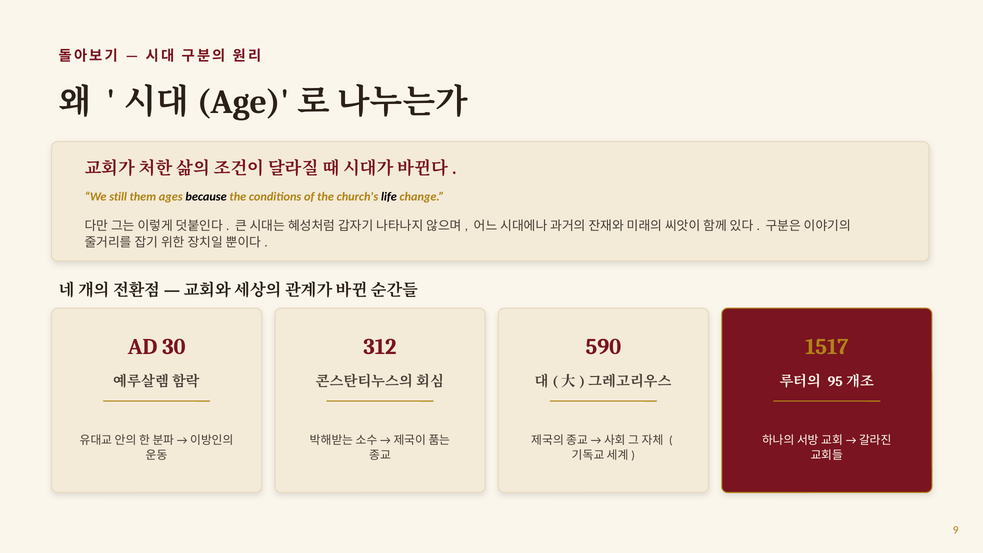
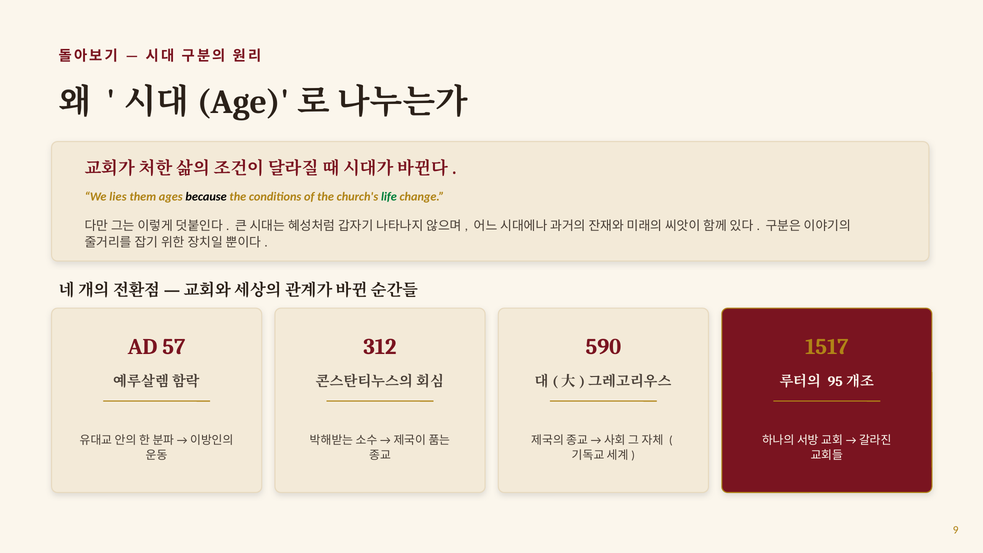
still: still -> lies (118, 197)
life colour: black -> green (389, 197)
30: 30 -> 57 (174, 347)
